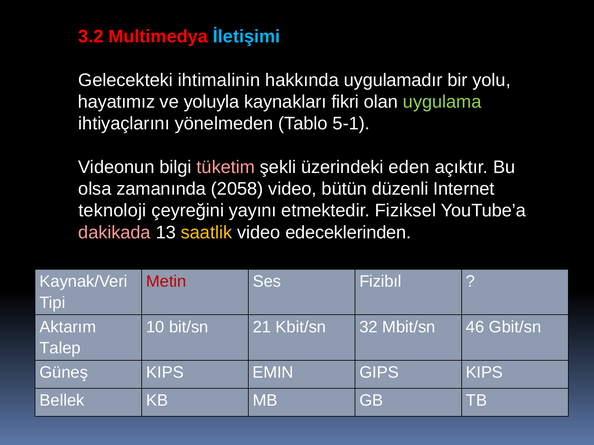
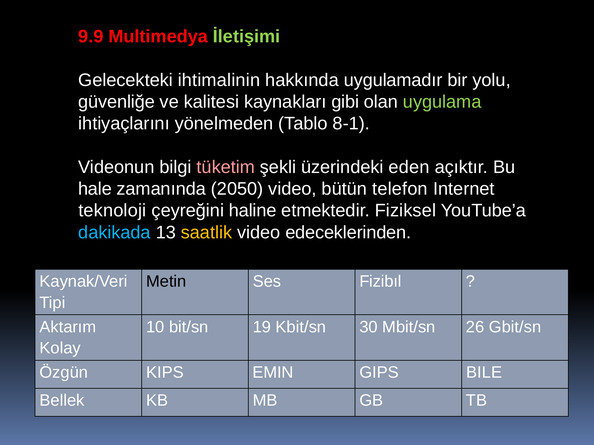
3.2: 3.2 -> 9.9 (91, 37)
İletişimi colour: light blue -> light green (247, 37)
hayatımız: hayatımız -> güvenliğe (117, 102)
yoluyla: yoluyla -> kalitesi (211, 102)
fikri: fikri -> gibi (345, 102)
5-1: 5-1 -> 8-1 (351, 124)
olsa: olsa -> hale (95, 189)
2058: 2058 -> 2050 (237, 189)
düzenli: düzenli -> telefon (400, 189)
yayını: yayını -> haline (253, 211)
dakikada colour: pink -> light blue (115, 233)
Metin colour: red -> black (166, 282)
21: 21 -> 19 (262, 327)
32: 32 -> 30 (369, 327)
46: 46 -> 26 (475, 327)
Talep: Talep -> Kolay (60, 349)
Güneş: Güneş -> Özgün (64, 373)
GIPS KIPS: KIPS -> BILE (484, 373)
